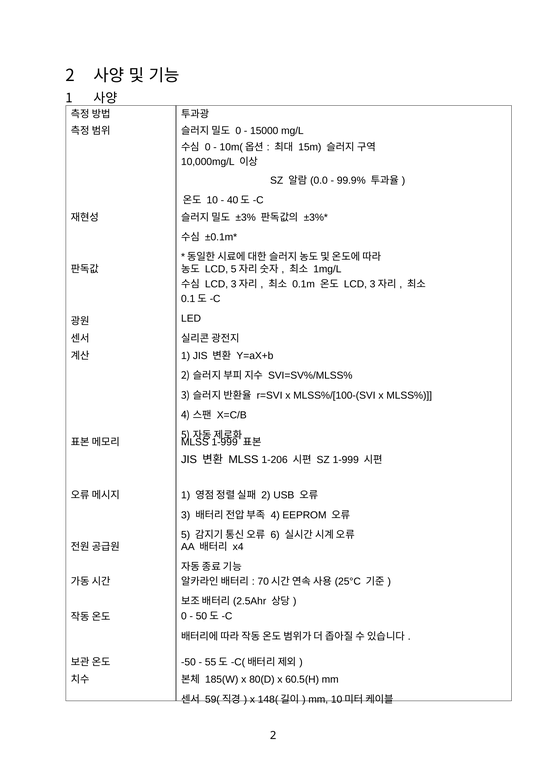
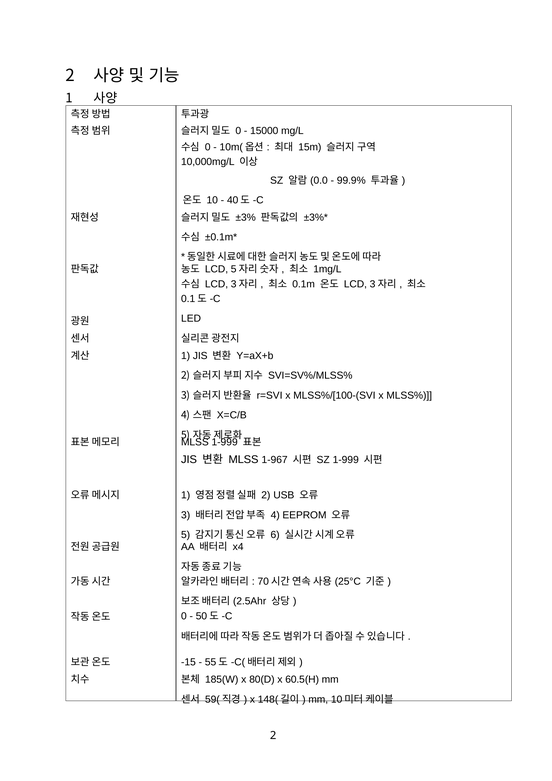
1-206: 1-206 -> 1-967 (275, 460)
-50: -50 -> -15 (188, 662)
